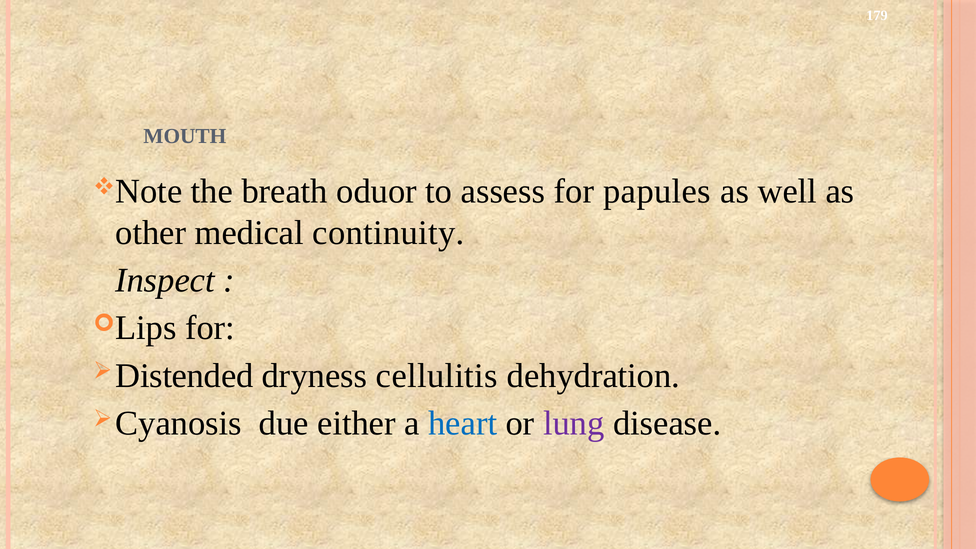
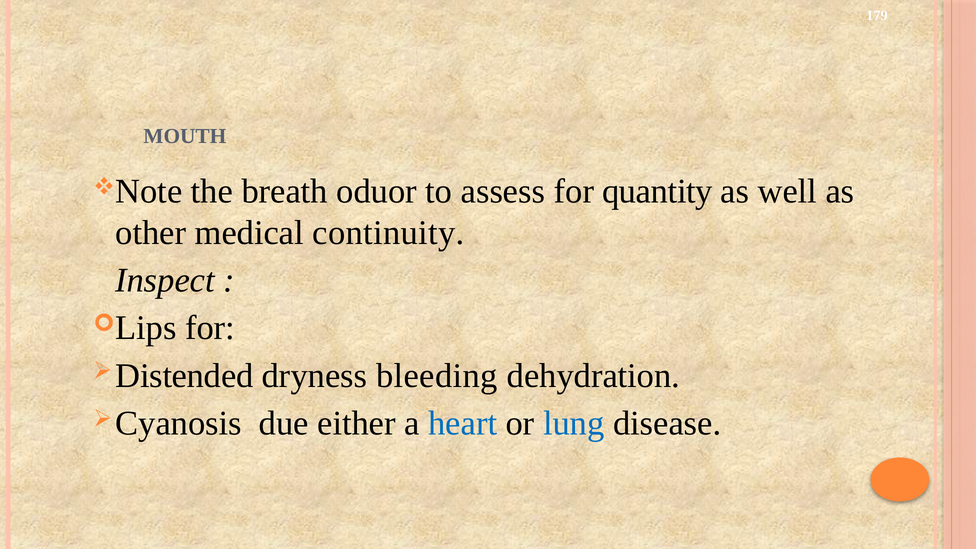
papules: papules -> quantity (657, 191)
cellulitis: cellulitis -> bleeding (437, 376)
lung colour: purple -> blue (574, 423)
